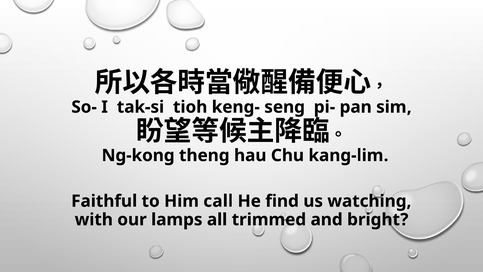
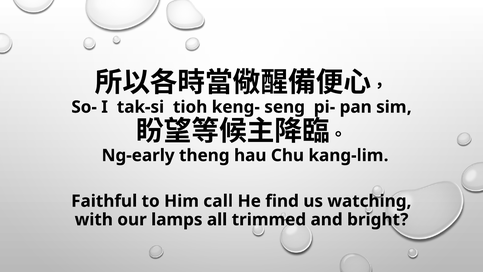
Ng-kong: Ng-kong -> Ng-early (138, 155)
